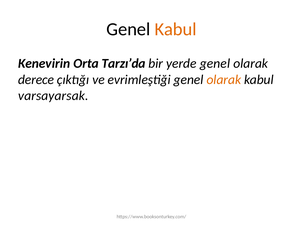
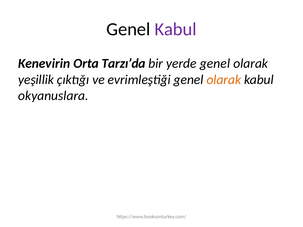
Kabul colour: orange -> purple (176, 29)
derece: derece -> yeşillik (36, 80)
varsayarsak: varsayarsak -> okyanuslara (53, 96)
